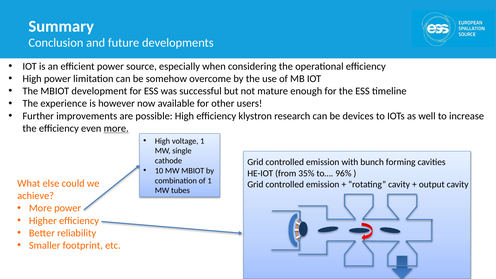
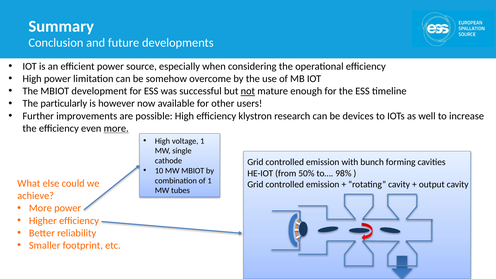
not underline: none -> present (248, 91)
experience: experience -> particularly (64, 104)
35%: 35% -> 50% (306, 173)
96%: 96% -> 98% (343, 173)
